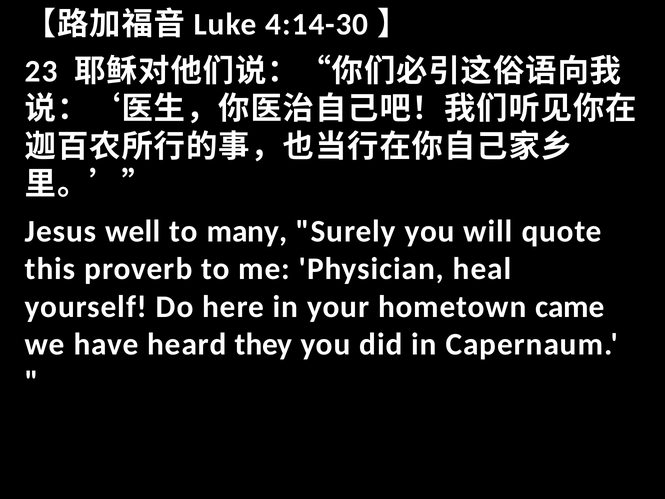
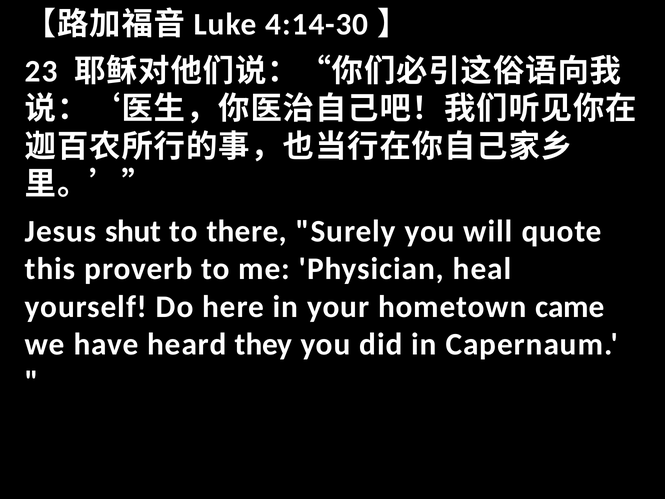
well: well -> shut (133, 231)
many: many -> there (247, 231)
